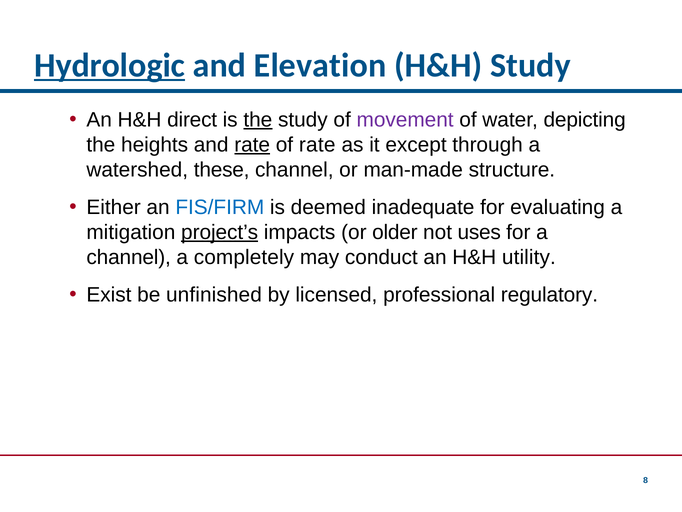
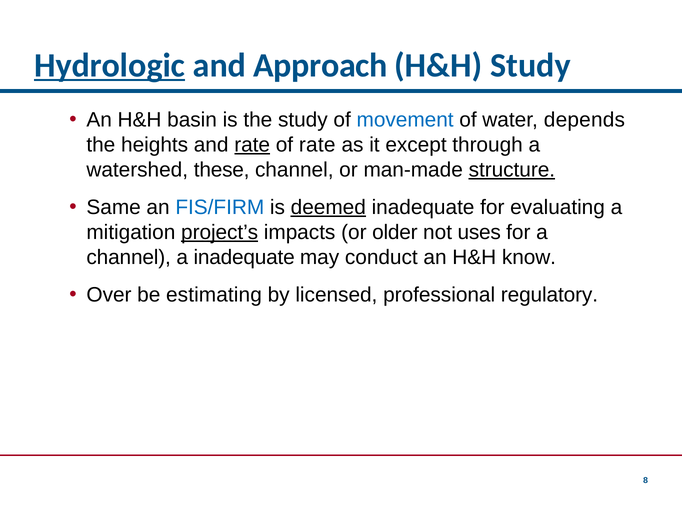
Elevation: Elevation -> Approach (320, 65)
direct: direct -> basin (192, 120)
the underline: present -> none (258, 120)
movement colour: purple -> blue (405, 120)
depicting: depicting -> depends (584, 120)
structure underline: none -> present (512, 170)
Either: Either -> Same (114, 207)
deemed underline: none -> present (328, 207)
a completely: completely -> inadequate (244, 257)
utility: utility -> know (529, 257)
Exist: Exist -> Over (109, 295)
unfinished: unfinished -> estimating (214, 295)
